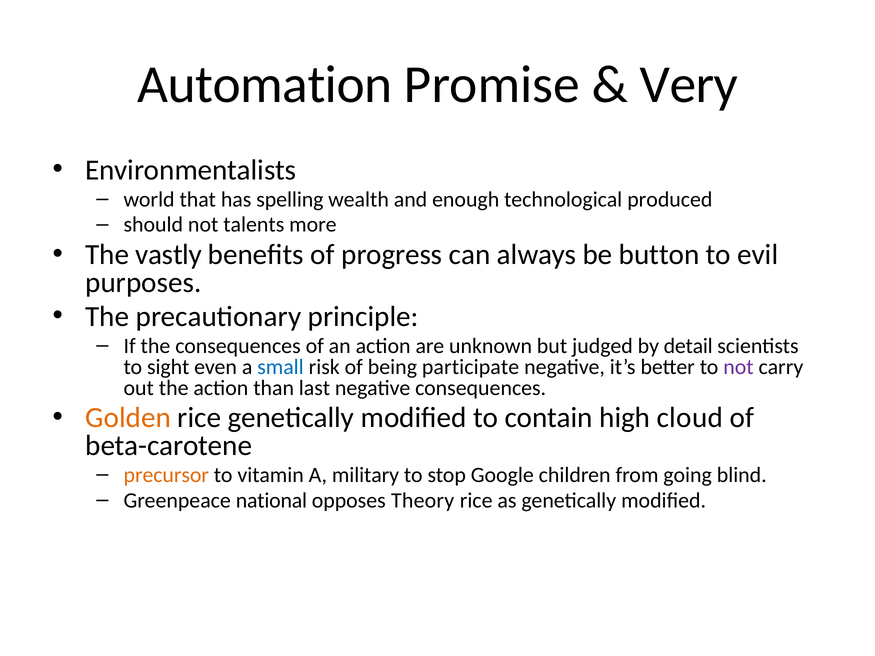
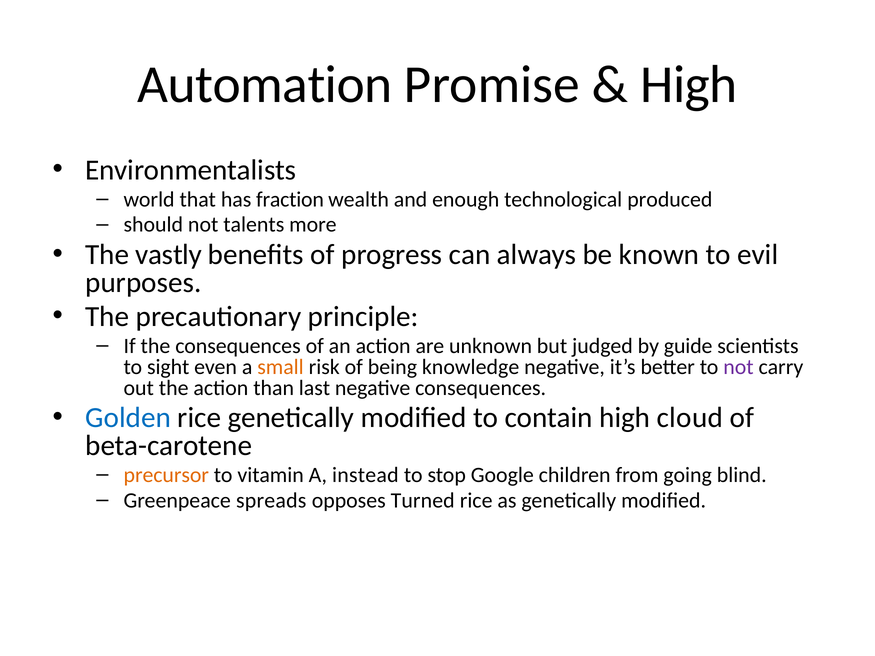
Very: Very -> High (689, 85)
spelling: spelling -> fraction (290, 199)
button: button -> known (659, 255)
detail: detail -> guide (688, 346)
small colour: blue -> orange (281, 367)
participate: participate -> knowledge (471, 367)
Golden colour: orange -> blue (128, 418)
military: military -> instead (365, 475)
national: national -> spreads (271, 501)
Theory: Theory -> Turned (423, 501)
